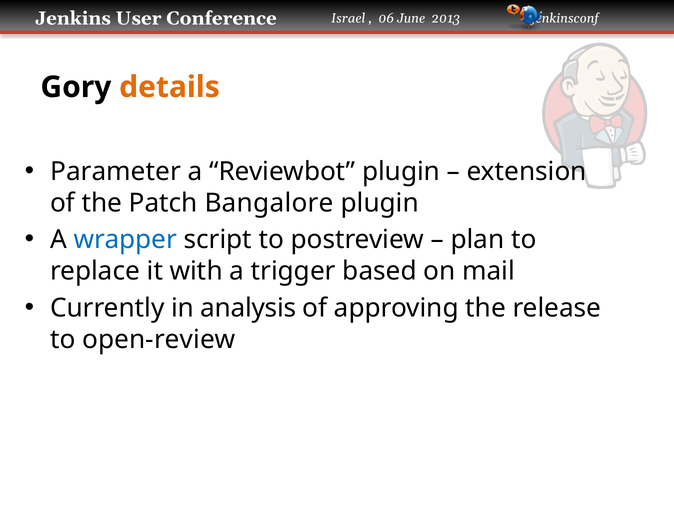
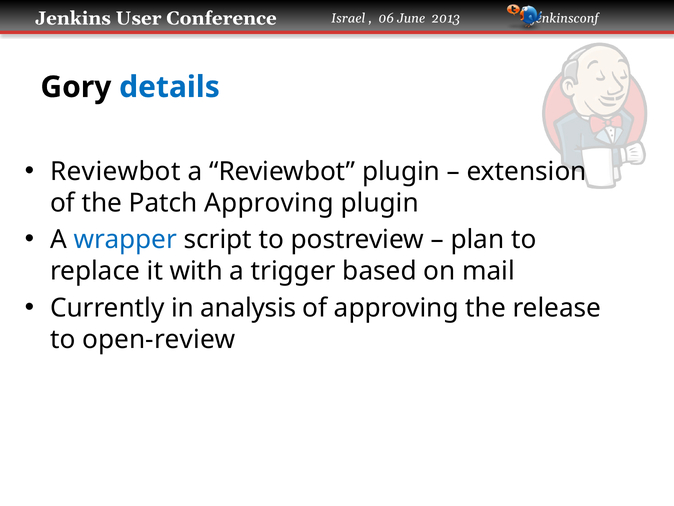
details colour: orange -> blue (169, 87)
Parameter: Parameter -> Reviewbot (115, 171)
Patch Bangalore: Bangalore -> Approving (269, 203)
